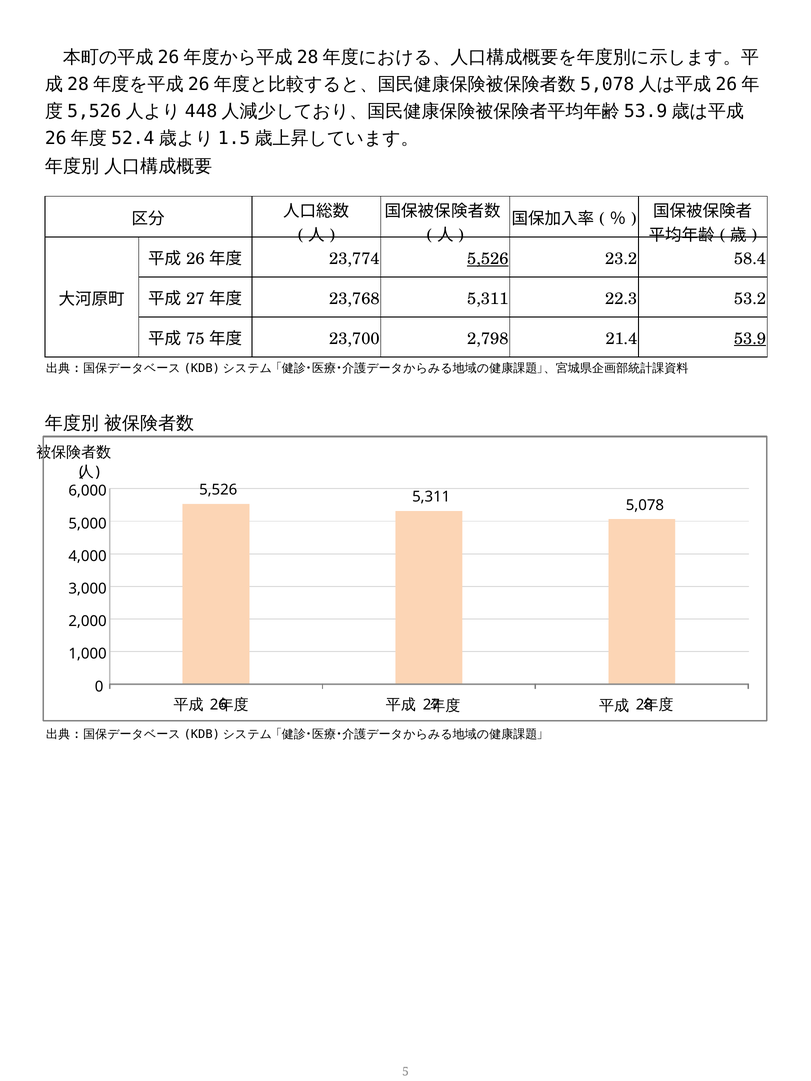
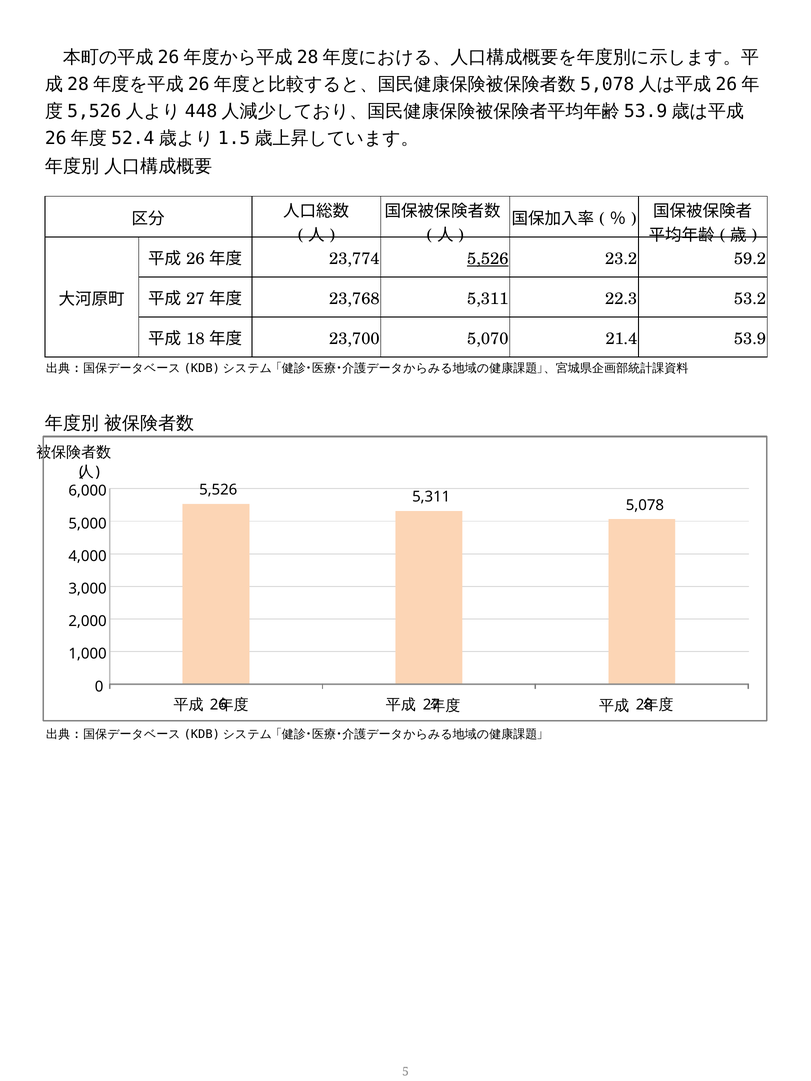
58.4: 58.4 -> 59.2 (750, 259)
75: 75 -> 18 (195, 339)
2,798: 2,798 -> 5,070 (488, 339)
53.9 underline: present -> none (750, 339)
